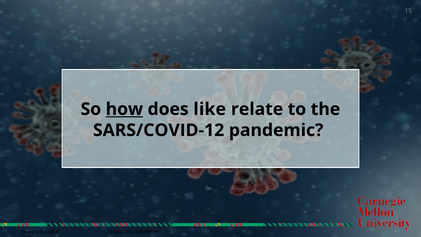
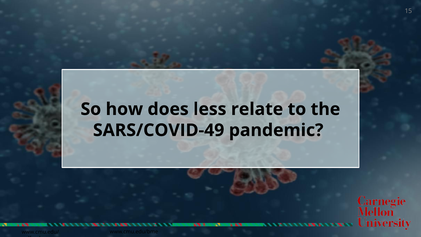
how underline: present -> none (124, 109)
like: like -> less (210, 109)
SARS/COVID-12: SARS/COVID-12 -> SARS/COVID-49 (159, 130)
